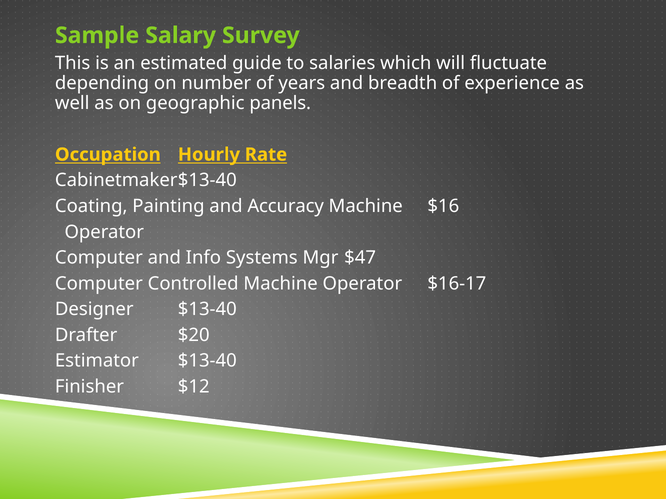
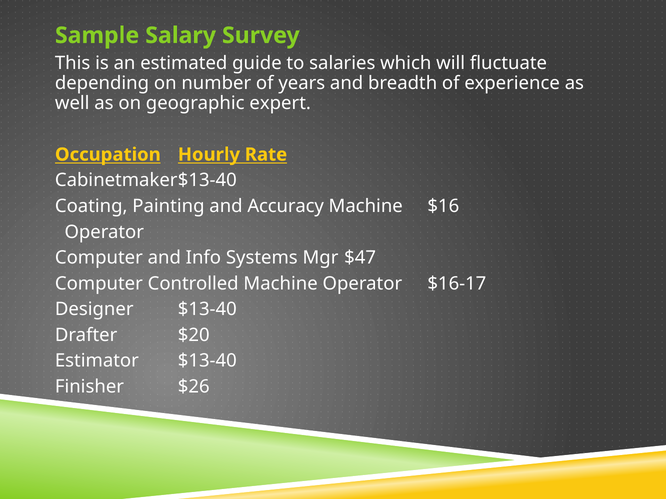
panels: panels -> expert (280, 103)
$12: $12 -> $26 (194, 387)
